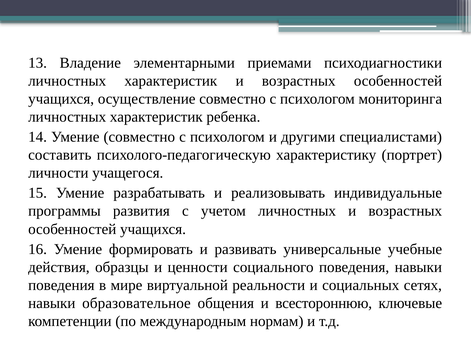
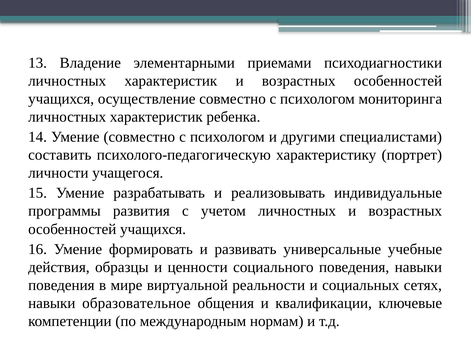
всестороннюю: всестороннюю -> квалификации (324, 303)
